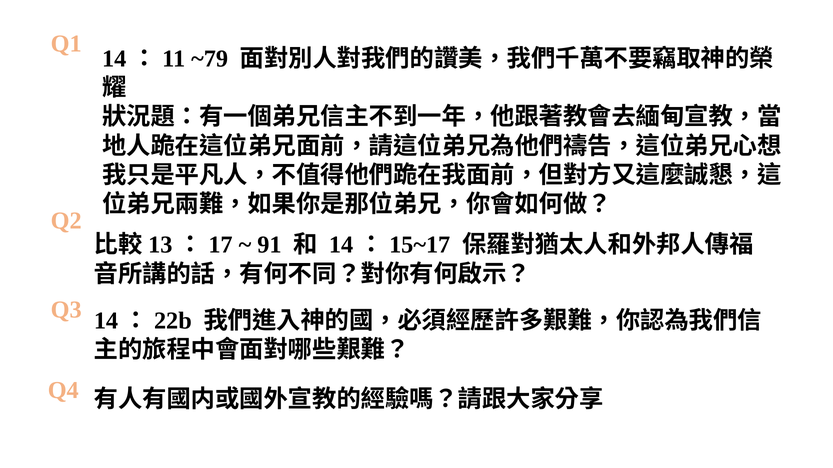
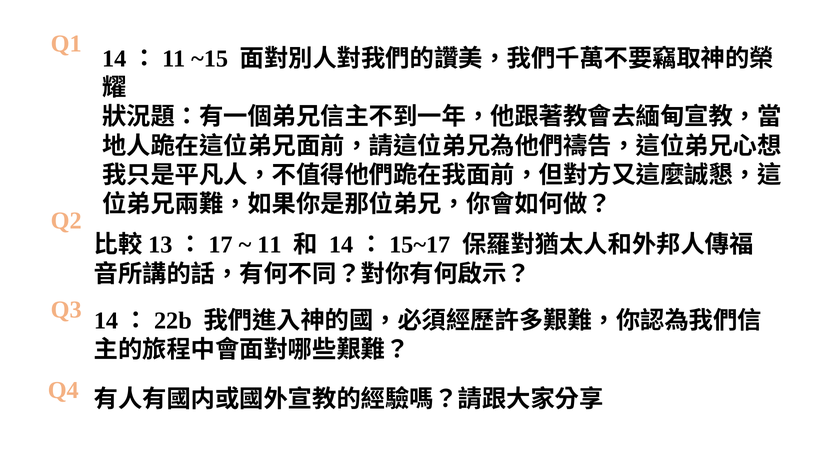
~79: ~79 -> ~15 (210, 59)
91: 91 -> 11 (269, 245)
